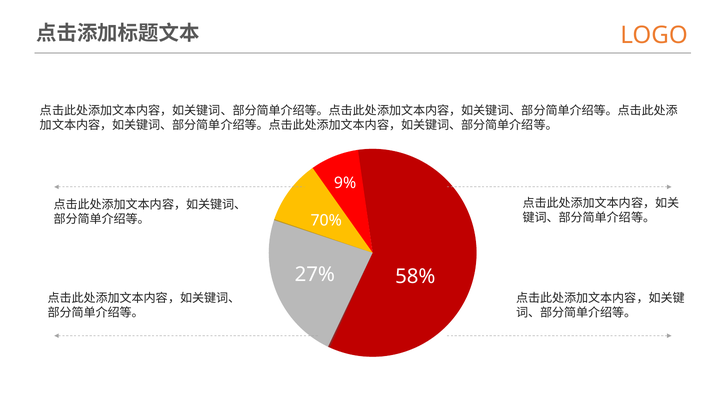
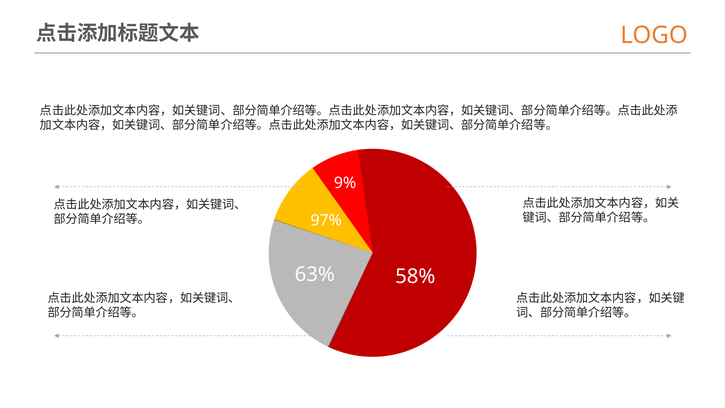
70%: 70% -> 97% (326, 220)
27%: 27% -> 63% (315, 275)
